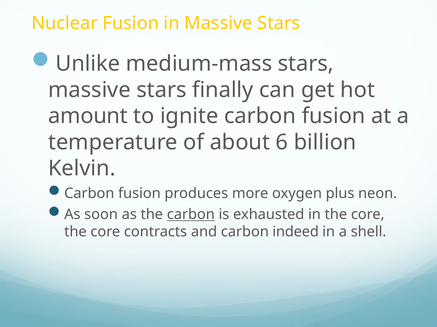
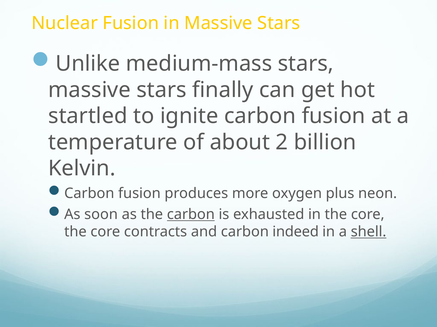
amount: amount -> startled (88, 116)
6: 6 -> 2 (282, 143)
shell underline: none -> present (369, 232)
